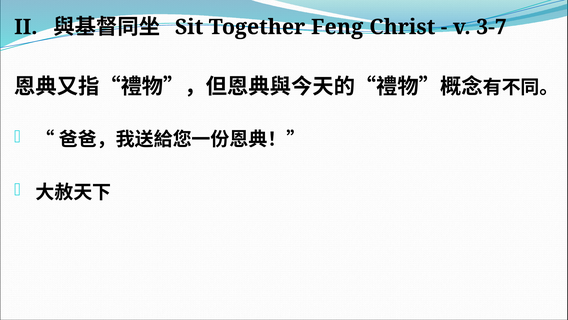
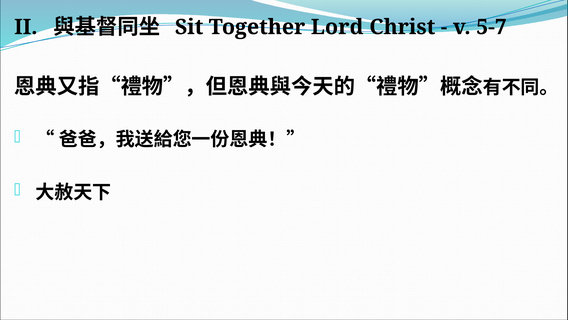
Feng: Feng -> Lord (337, 27)
3-7: 3-7 -> 5-7 (491, 27)
